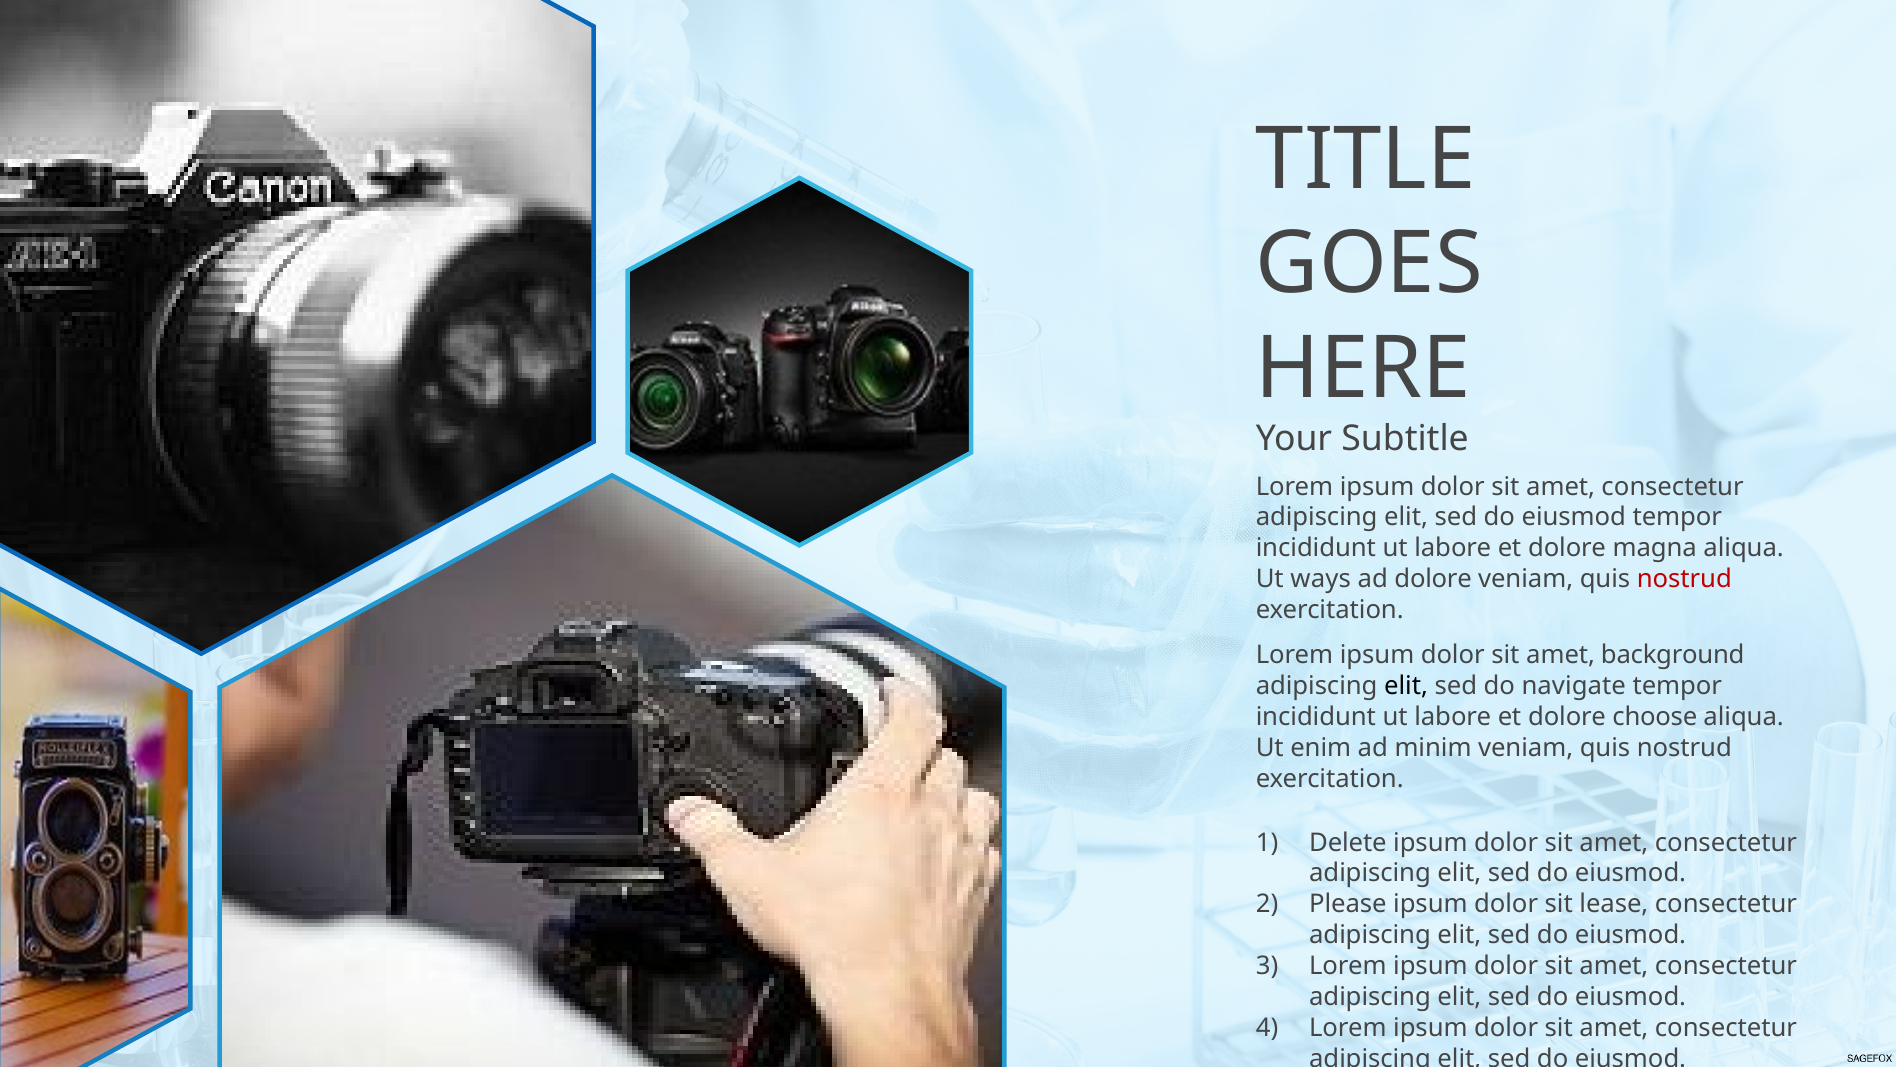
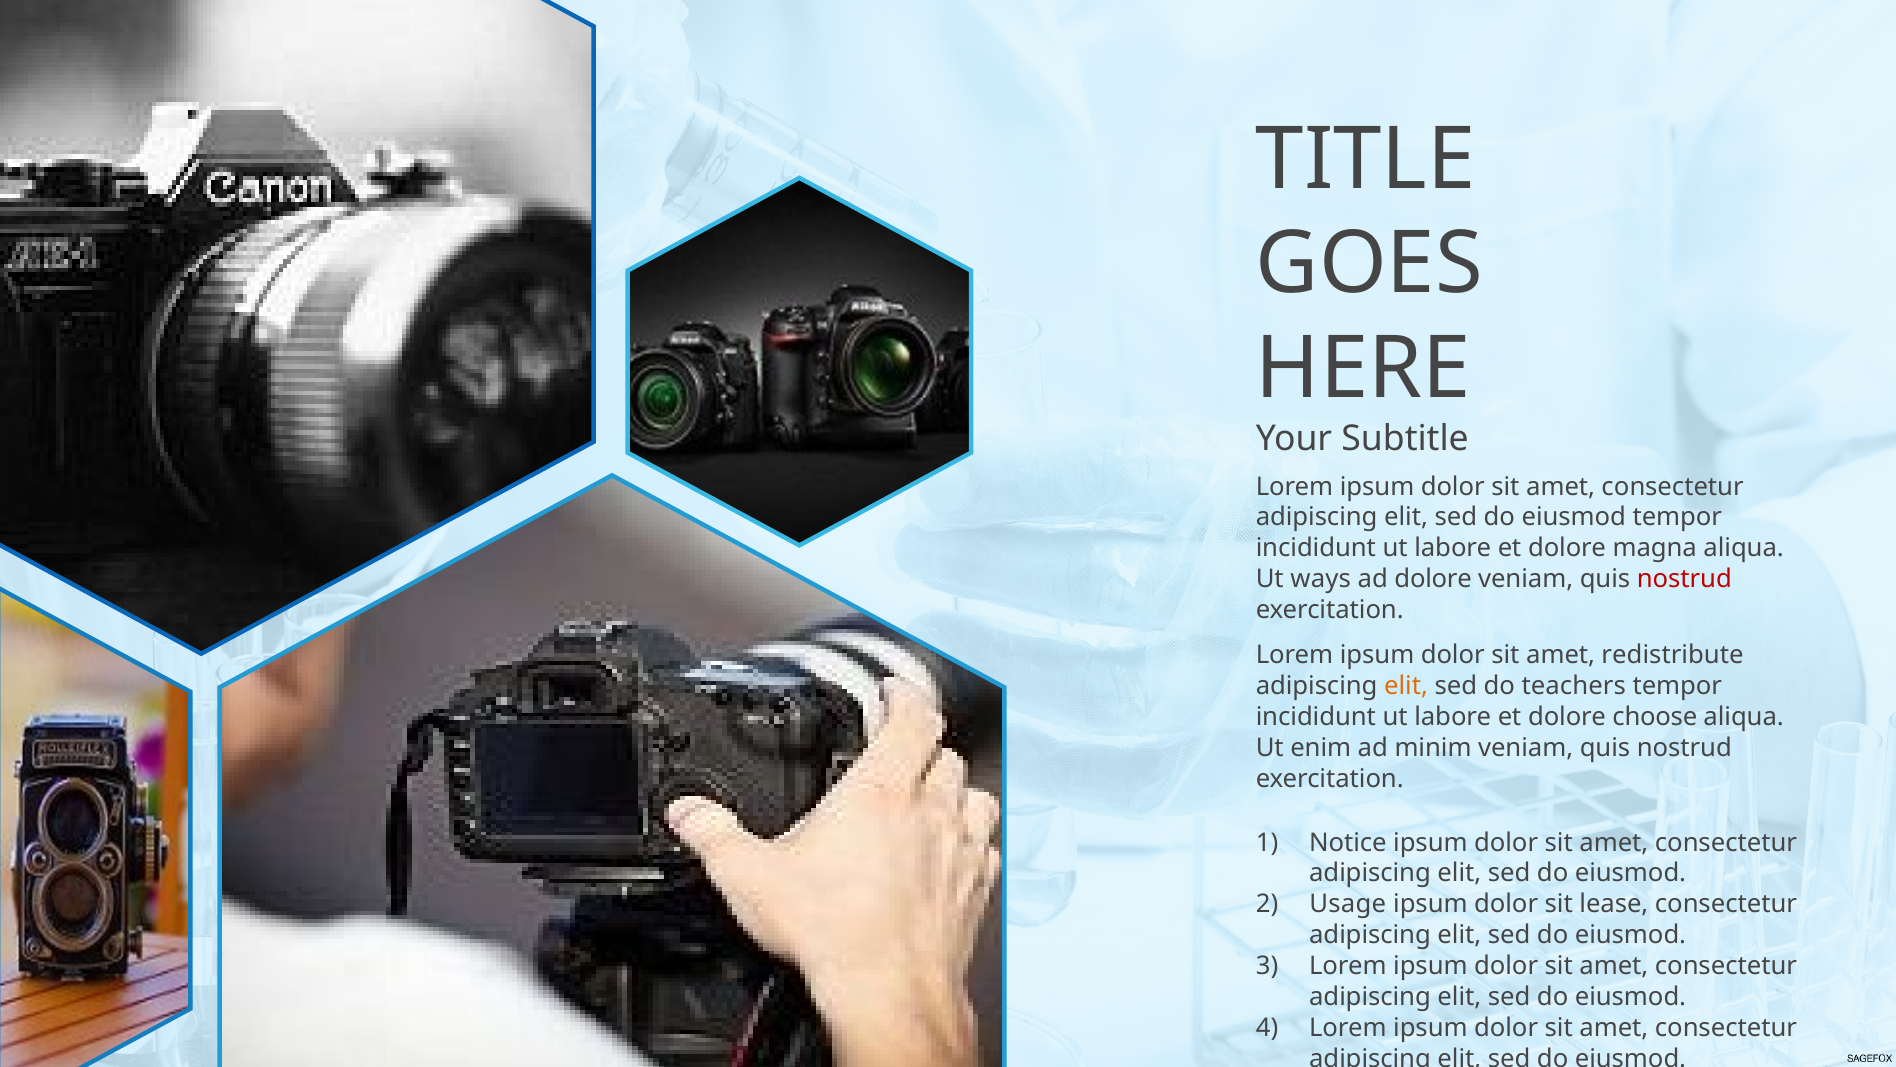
background: background -> redistribute (1673, 655)
elit colour: black -> orange (1406, 686)
navigate: navigate -> teachers (1574, 686)
Delete: Delete -> Notice (1348, 842)
Please: Please -> Usage (1348, 904)
